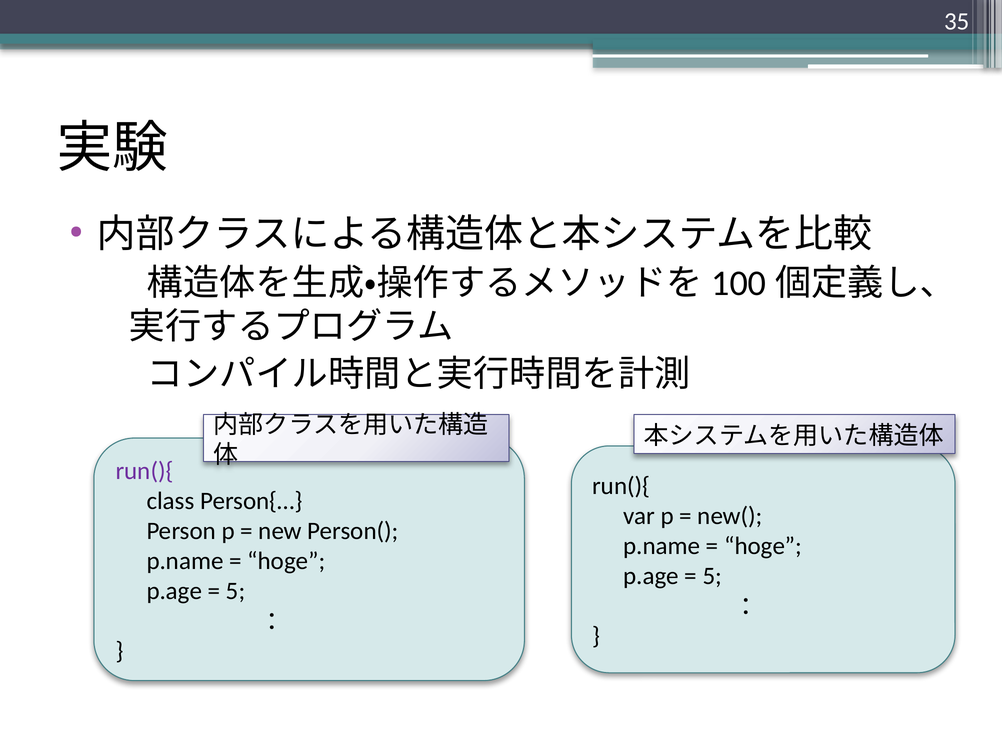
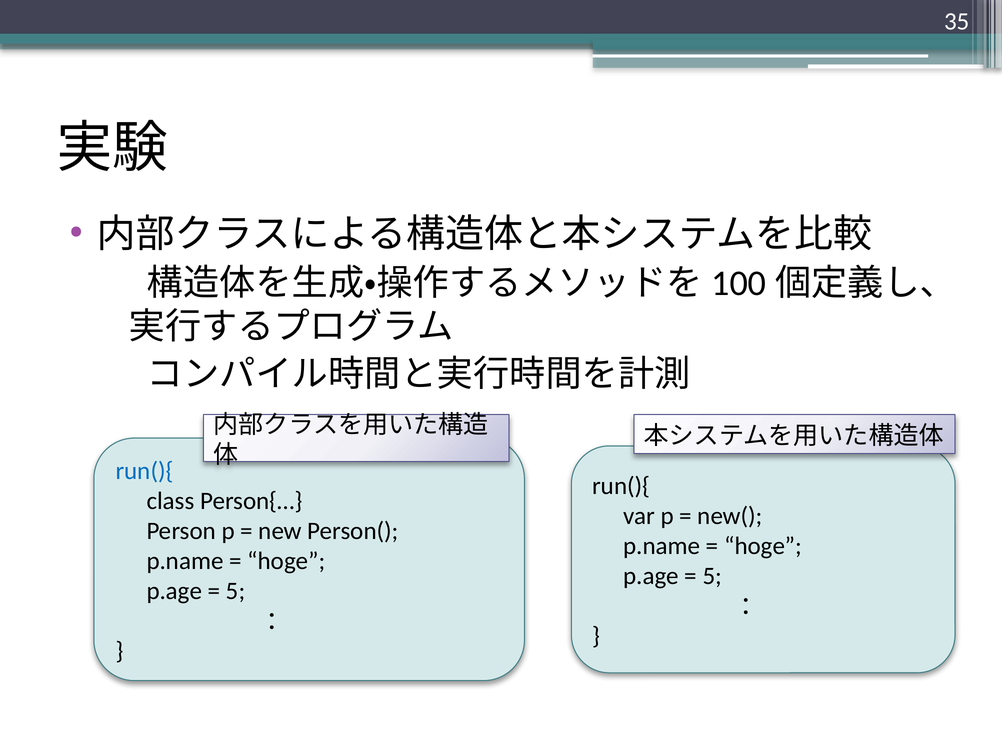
run(){ colour: purple -> blue (145, 471)
